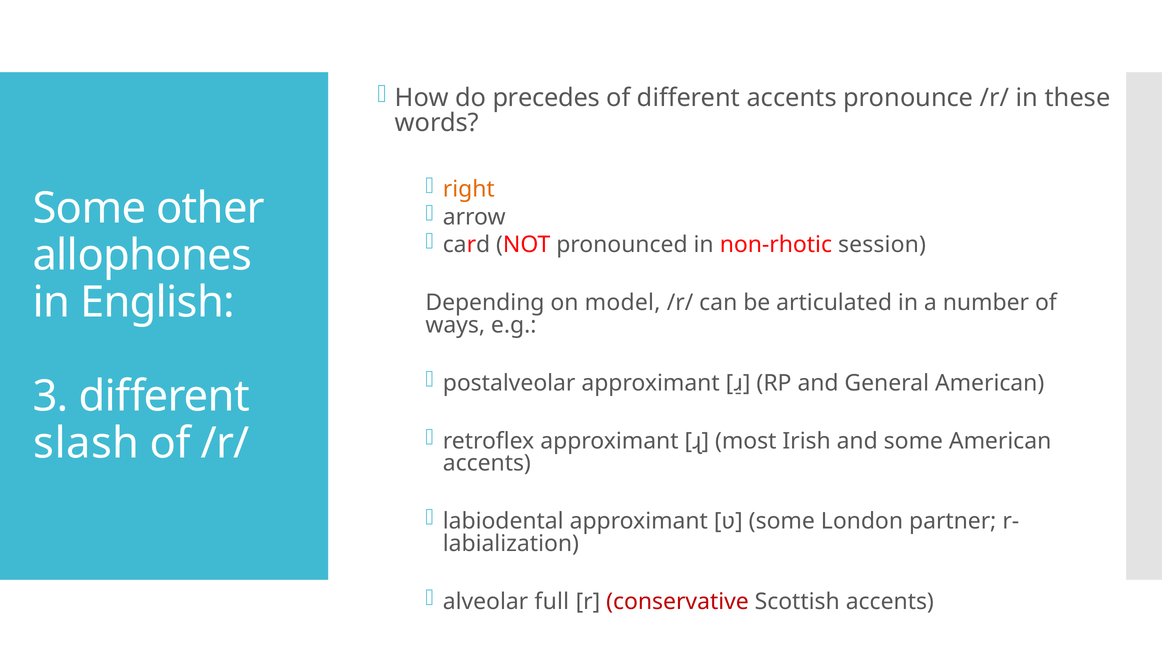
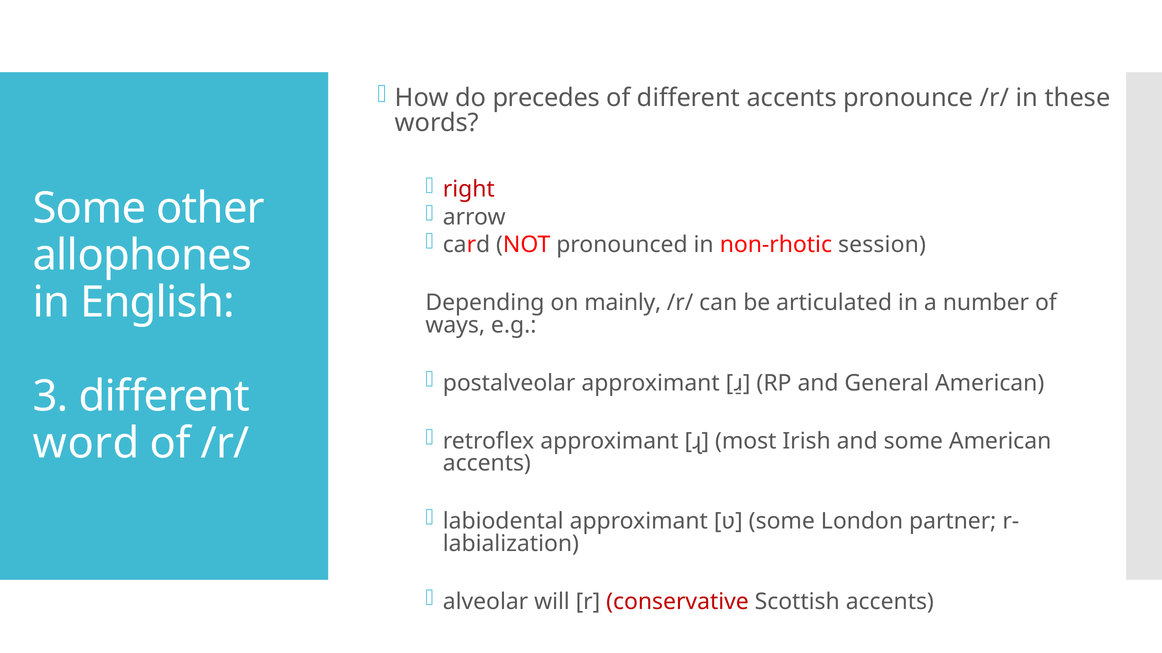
right colour: orange -> red (469, 190)
model: model -> mainly (623, 303)
slash: slash -> word (86, 444)
full: full -> will (552, 602)
